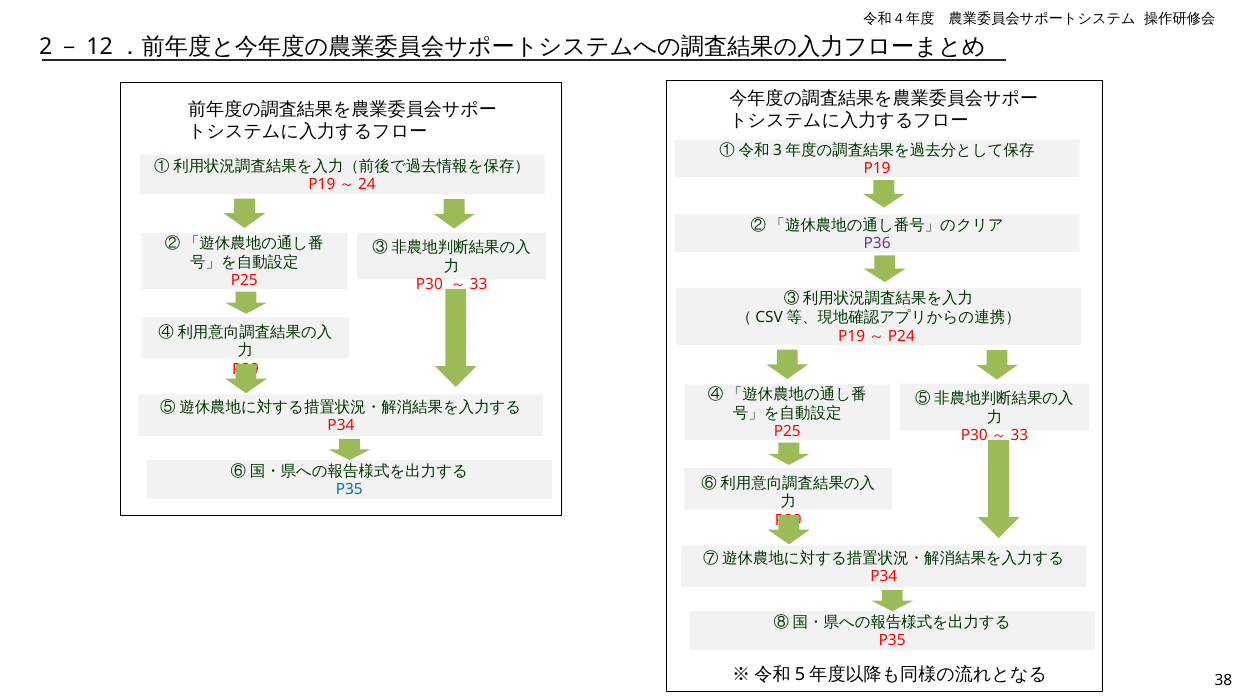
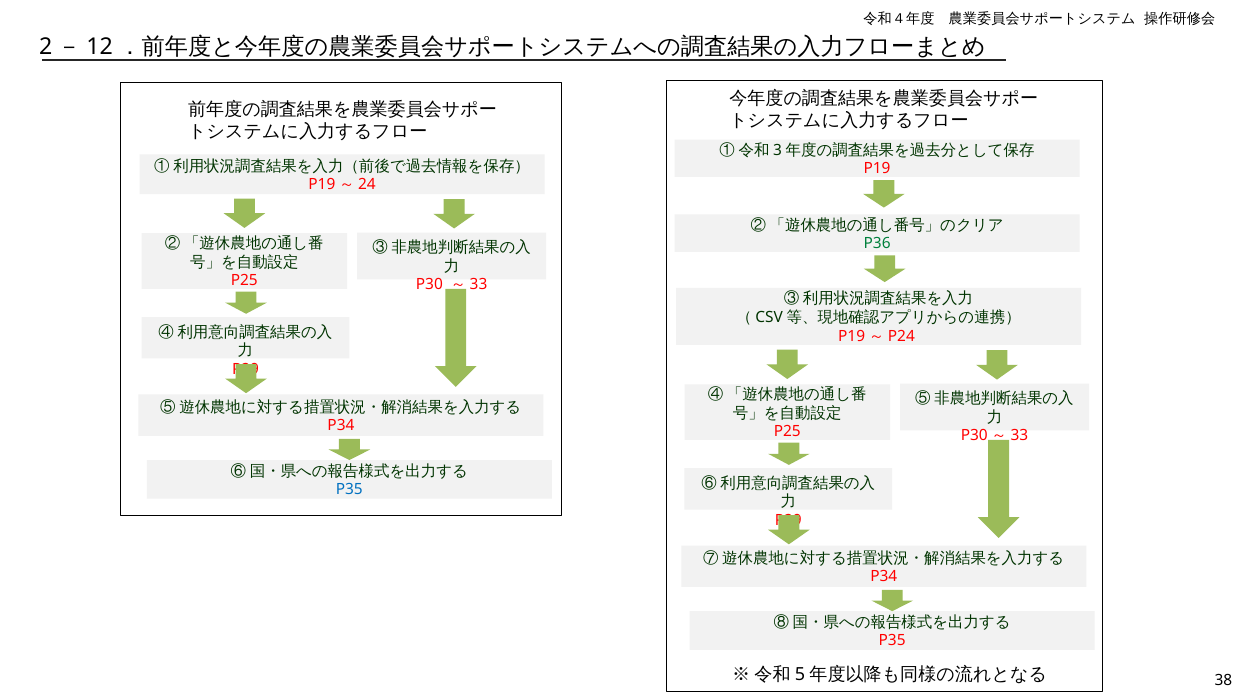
P36 colour: purple -> green (877, 243)
